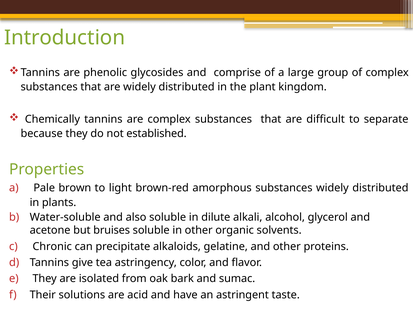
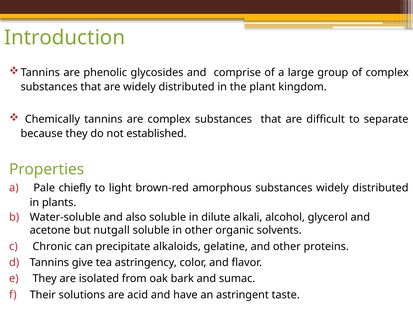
brown: brown -> chiefly (75, 188)
bruises: bruises -> nutgall (112, 230)
